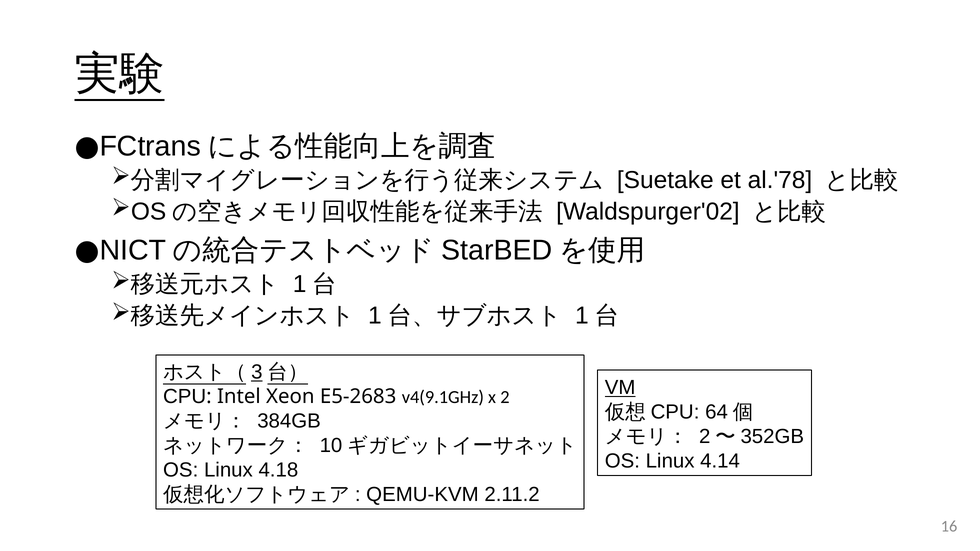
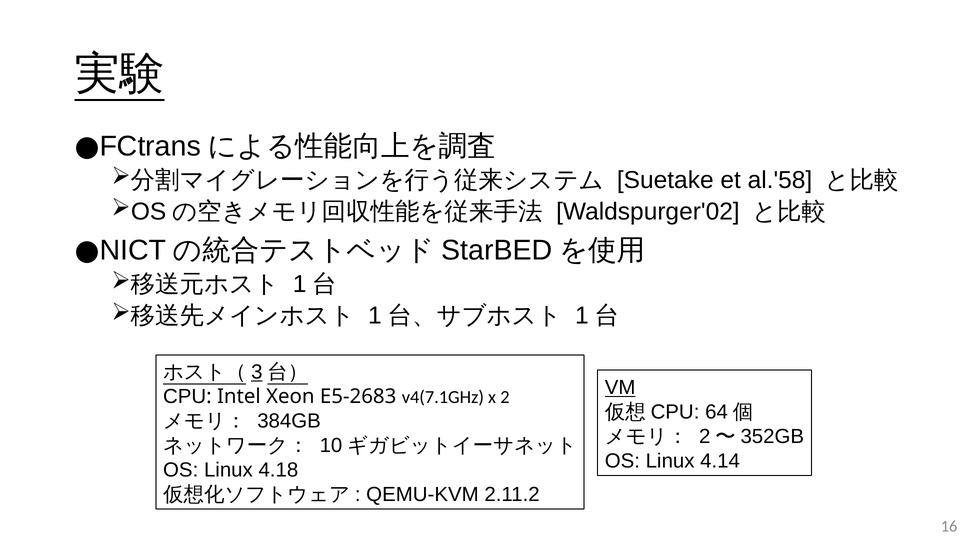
al.'78: al.'78 -> al.'58 (780, 180)
v4(9.1GHz: v4(9.1GHz -> v4(7.1GHz (443, 398)
